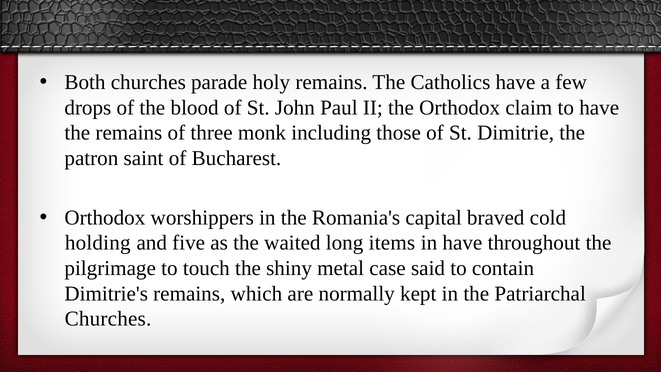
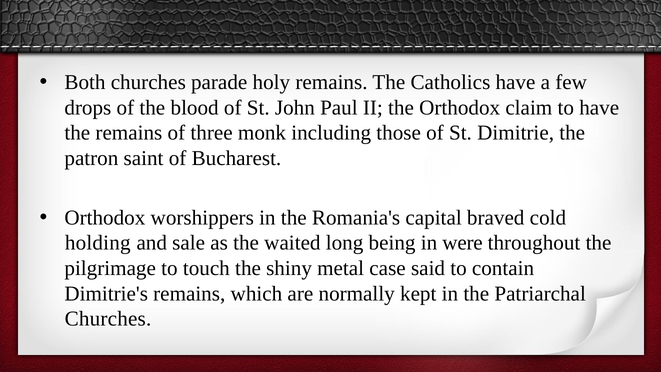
five: five -> sale (189, 243)
items: items -> being (392, 243)
in have: have -> were (463, 243)
